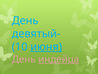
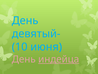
июня underline: present -> none (46, 47)
